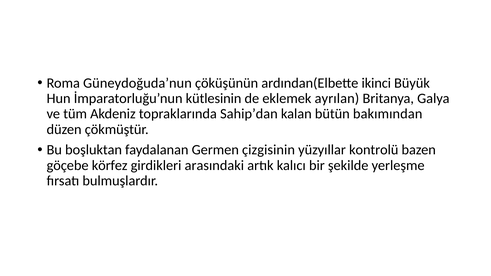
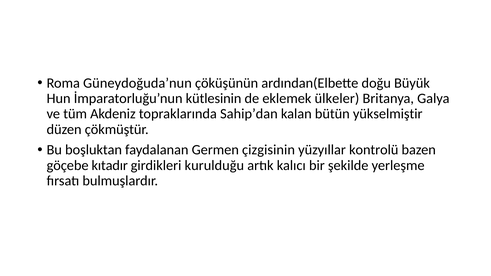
ikinci: ikinci -> doğu (376, 83)
ayrılan: ayrılan -> ülkeler (337, 98)
bakımından: bakımından -> yükselmiştir (388, 114)
körfez: körfez -> kıtadır (110, 165)
arasındaki: arasındaki -> kurulduğu (214, 165)
